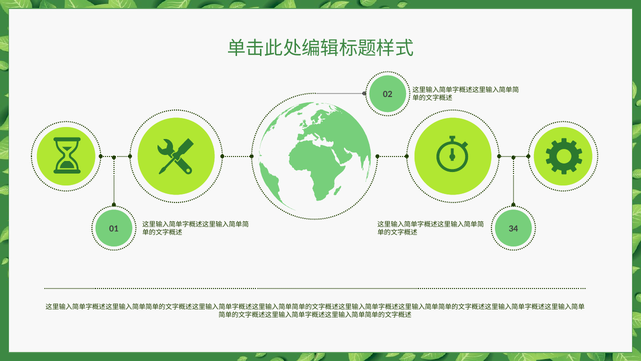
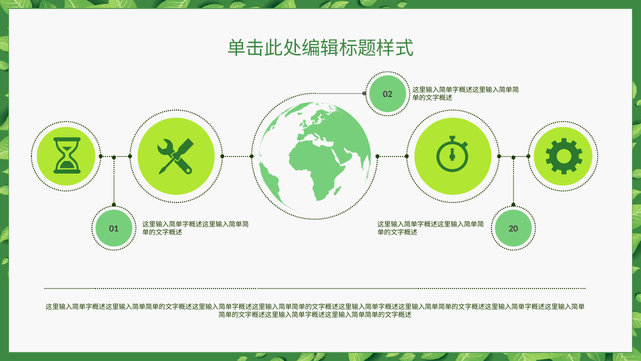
34: 34 -> 20 (513, 228)
